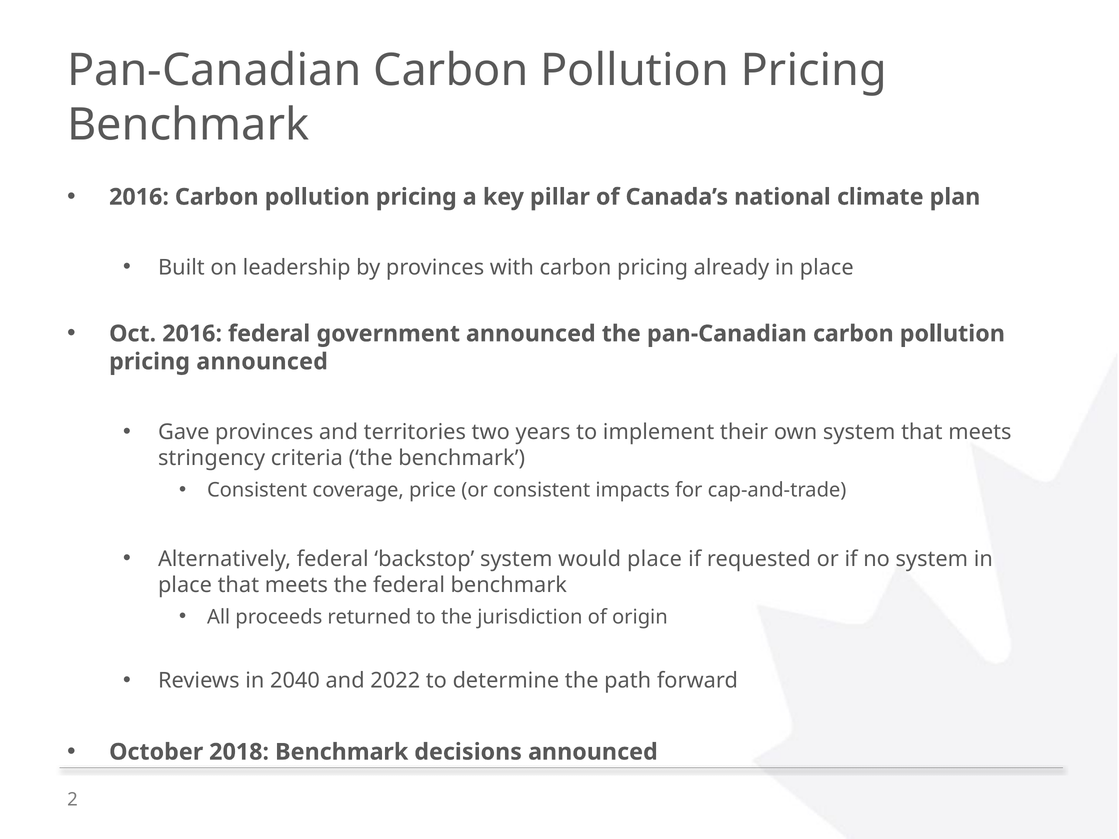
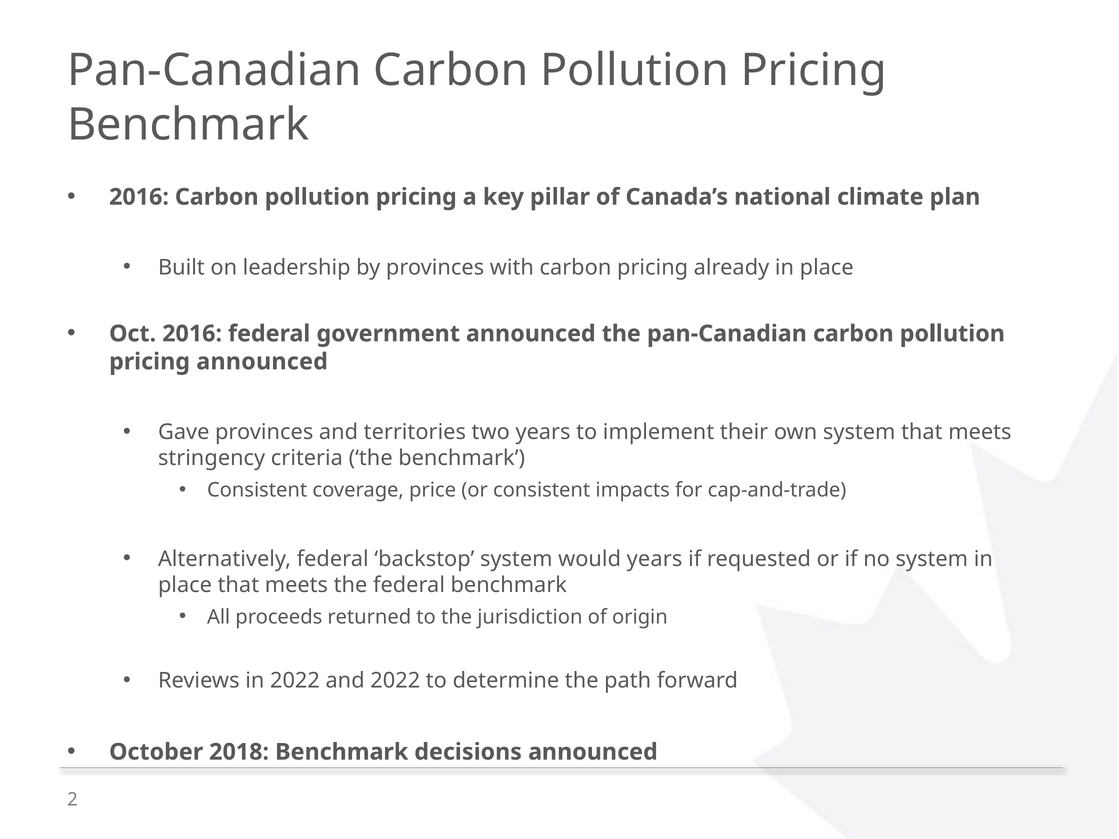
would place: place -> years (655, 559)
in 2040: 2040 -> 2022 (295, 681)
